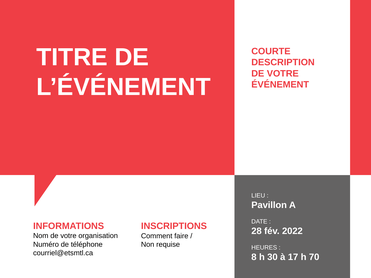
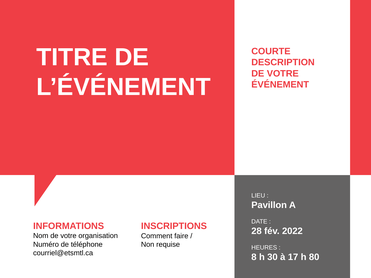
70: 70 -> 80 (314, 257)
